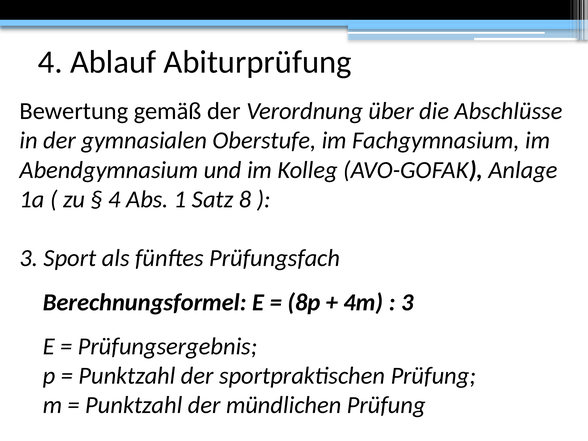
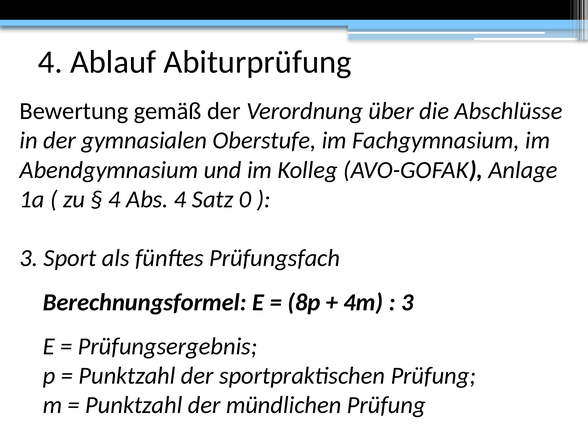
Abs 1: 1 -> 4 (180, 199)
8: 8 -> 0 (245, 199)
